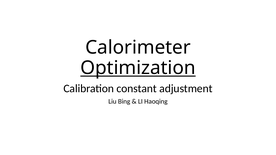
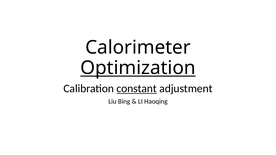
constant underline: none -> present (137, 89)
